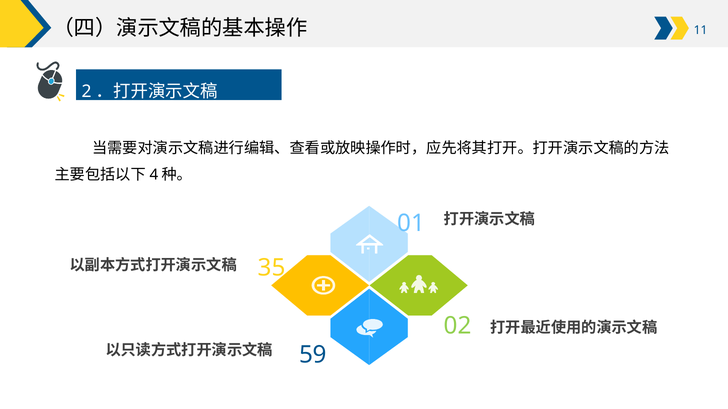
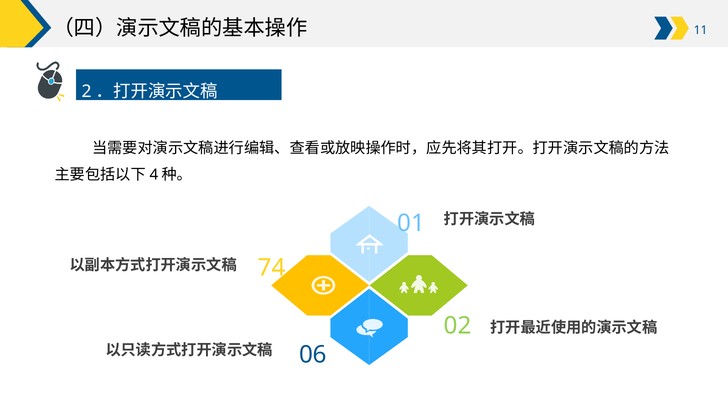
35: 35 -> 74 (272, 268)
59: 59 -> 06 (313, 355)
